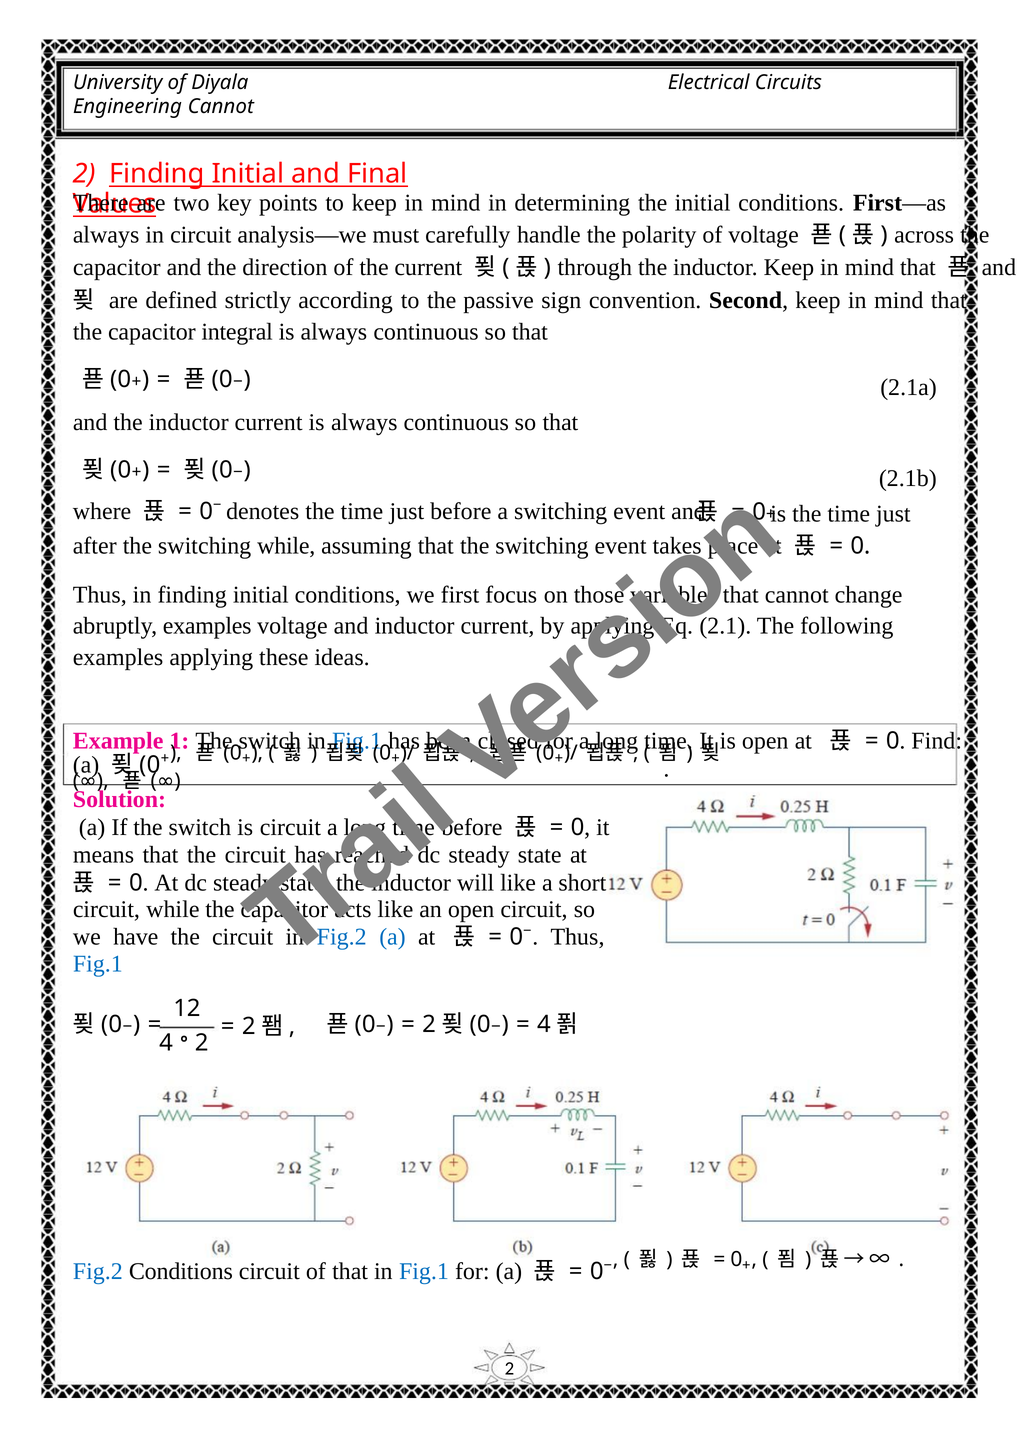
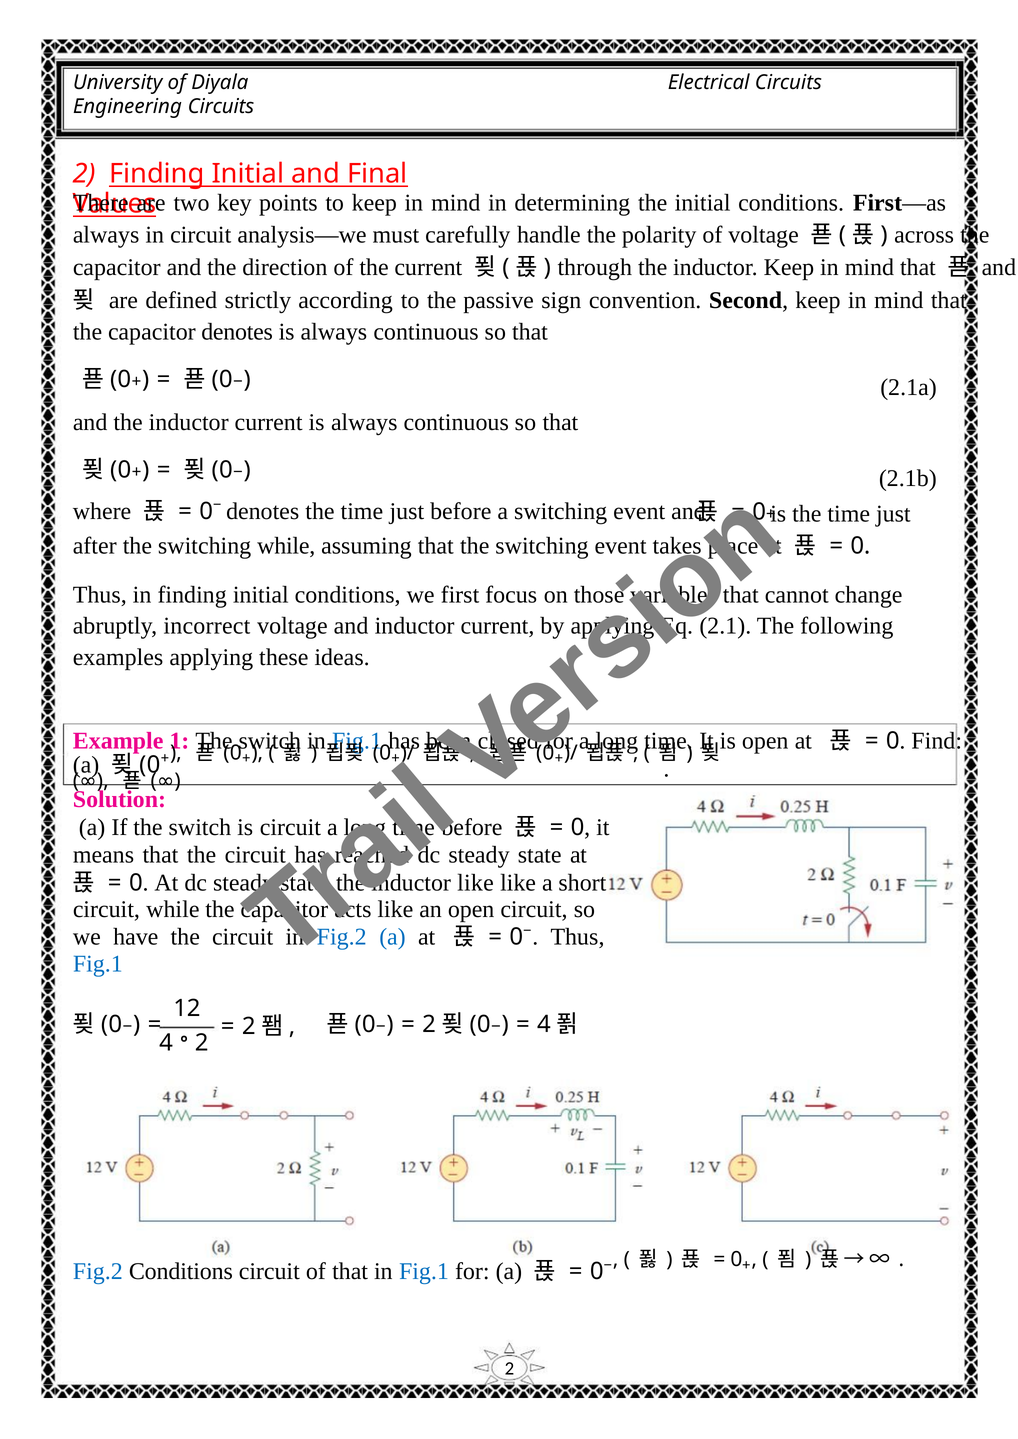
Engineering Cannot: Cannot -> Circuits (221, 107)
capacitor integral: integral -> denotes (237, 332)
abruptly examples: examples -> incorrect (207, 626)
will: will -> like (475, 883)
